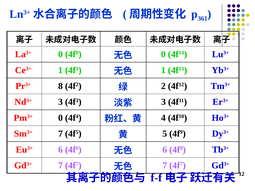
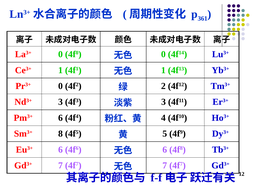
Pr3+ 8: 8 -> 0 (60, 86)
Pm3+ 0: 0 -> 6 (60, 118)
Sm3+ 7: 7 -> 8 (60, 134)
